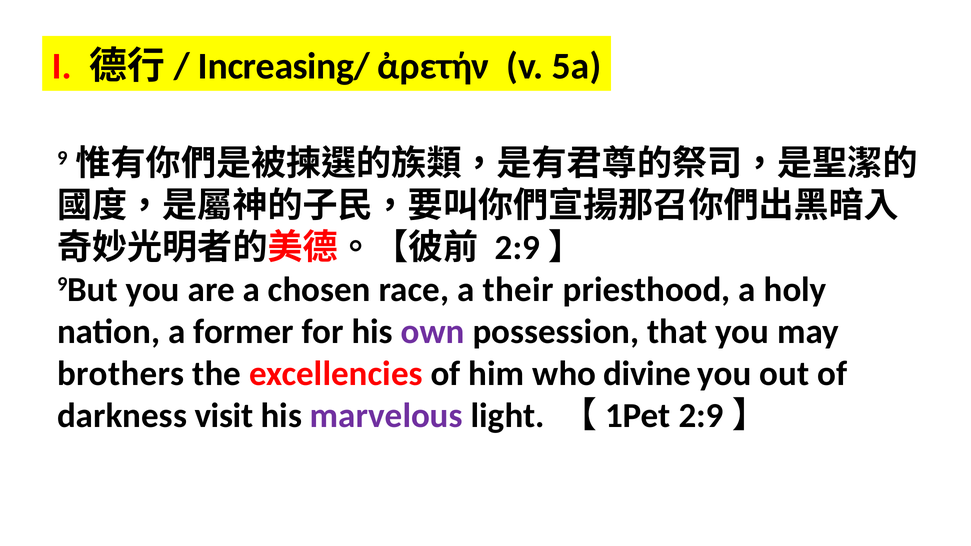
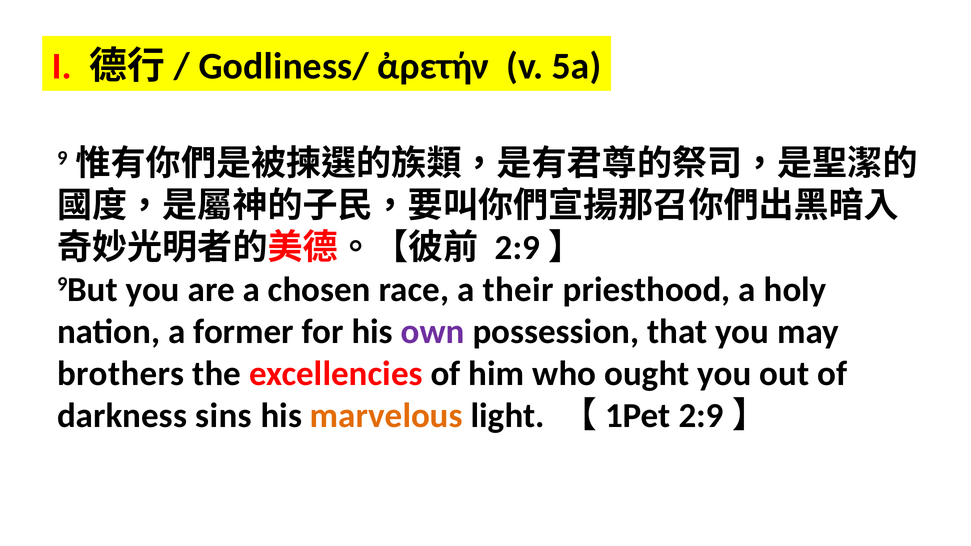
Increasing/: Increasing/ -> Godliness/ (284, 66)
divine: divine -> ought (647, 374)
visit: visit -> sins (224, 416)
marvelous colour: purple -> orange (386, 416)
